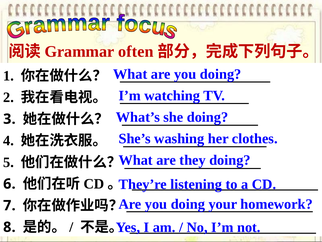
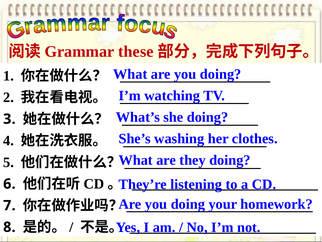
often: often -> these (136, 51)
